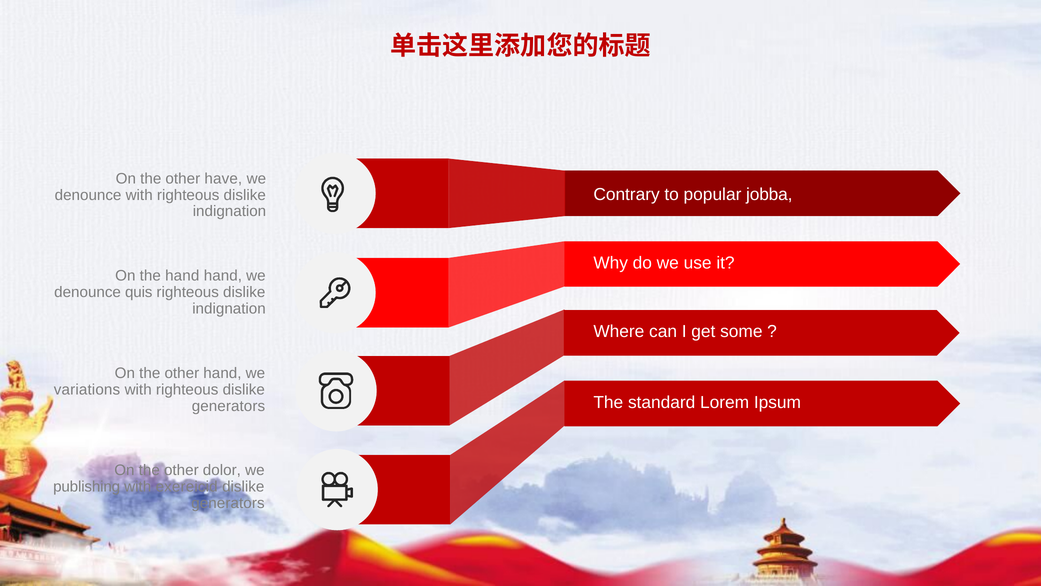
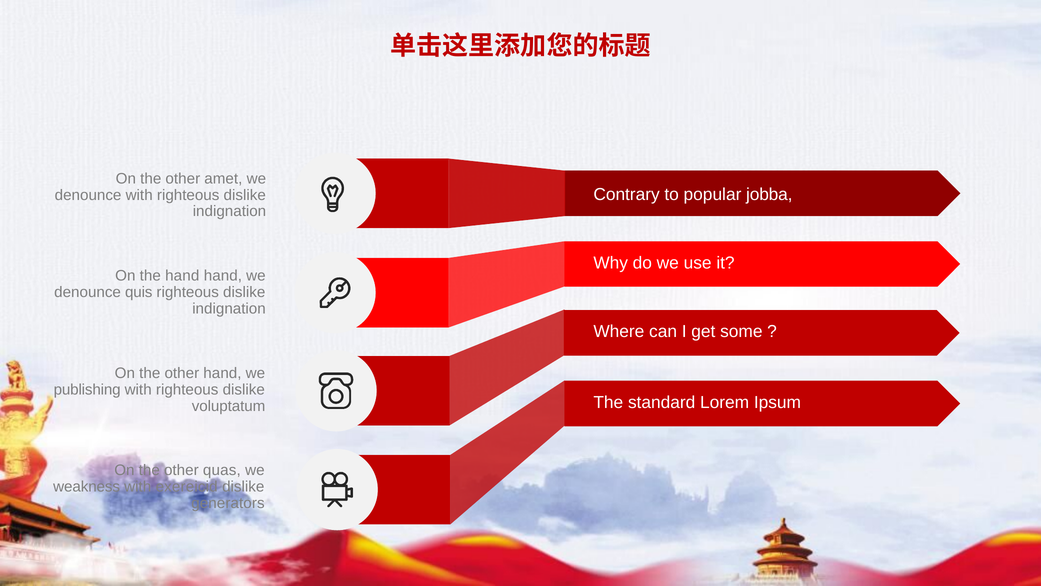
have: have -> amet (223, 178)
variations: variations -> publishing (87, 389)
generators: generators -> voluptatum (229, 406)
dolor: dolor -> quas (222, 470)
publishing: publishing -> weakness (87, 486)
